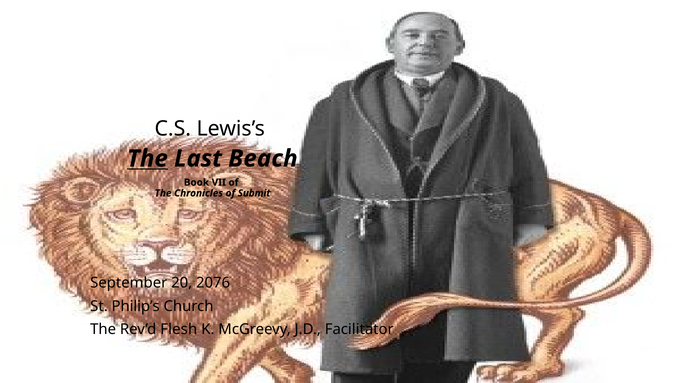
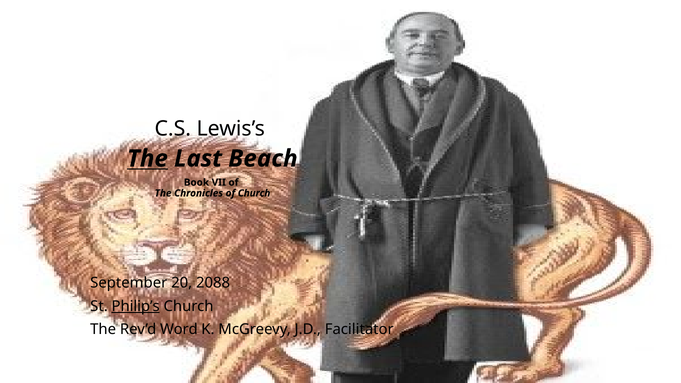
of Submit: Submit -> Church (254, 193)
2076: 2076 -> 2088 (213, 283)
Philip’s underline: none -> present (136, 306)
Flesh: Flesh -> Word (179, 329)
